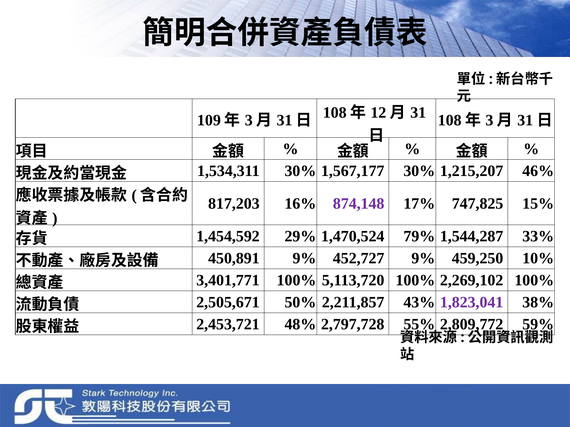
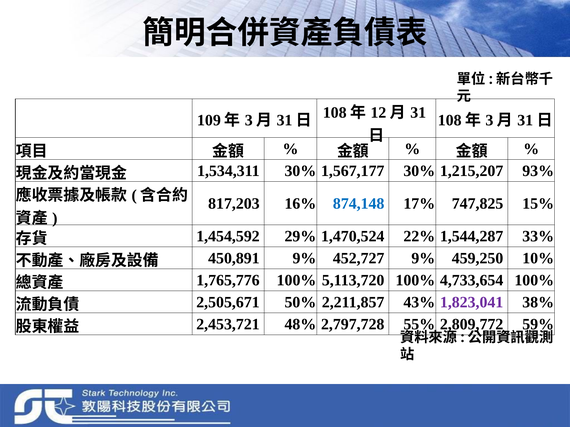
46%: 46% -> 93% (538, 171)
874,148 colour: purple -> blue (359, 204)
79%: 79% -> 22% (419, 236)
3,401,771: 3,401,771 -> 1,765,776 (228, 281)
2,269,102: 2,269,102 -> 4,733,654 (472, 281)
